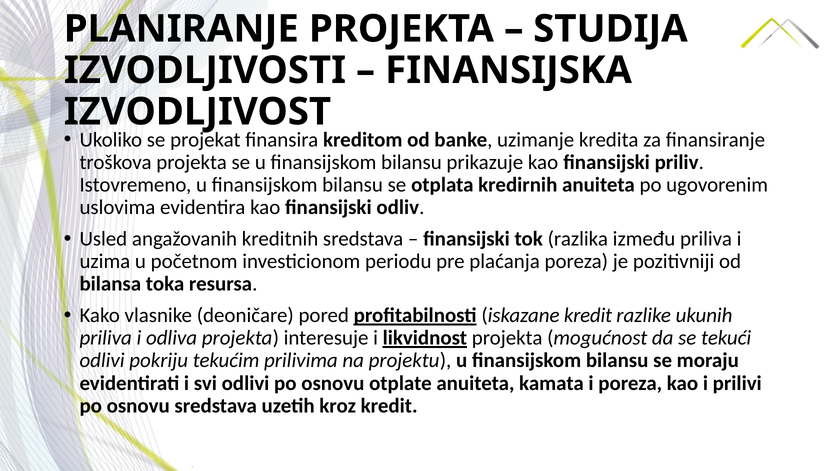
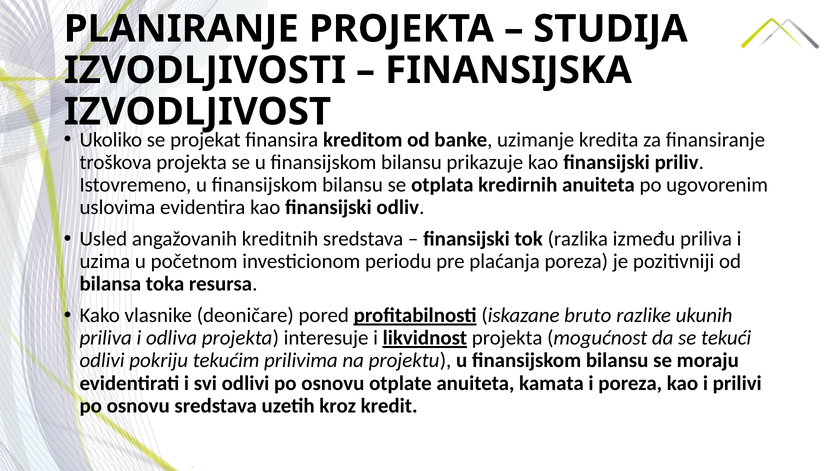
iskazane kredit: kredit -> bruto (588, 315)
